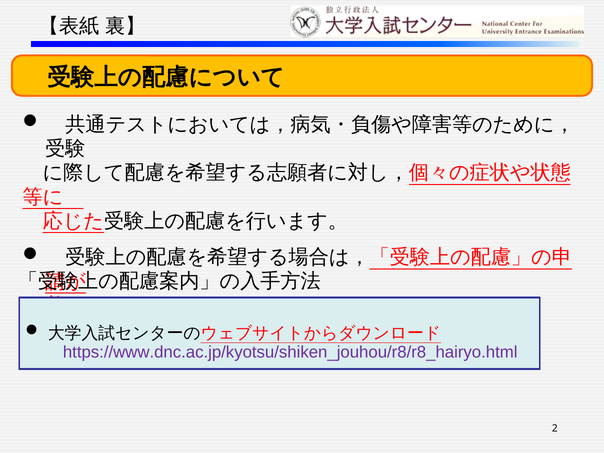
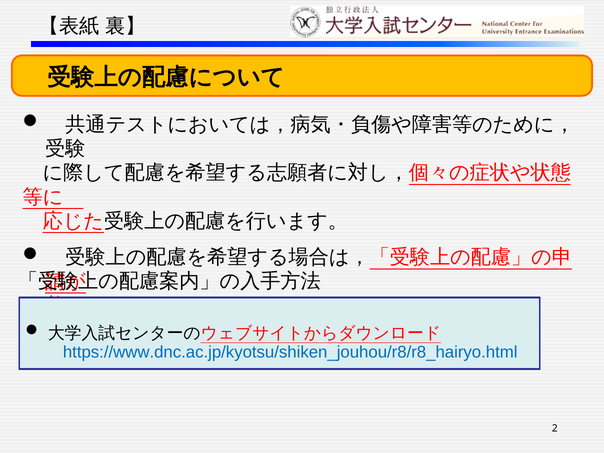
https://www.dnc.ac.jp/kyotsu/shiken_jouhou/r8/r8_hairyo.html colour: purple -> blue (290, 352)
